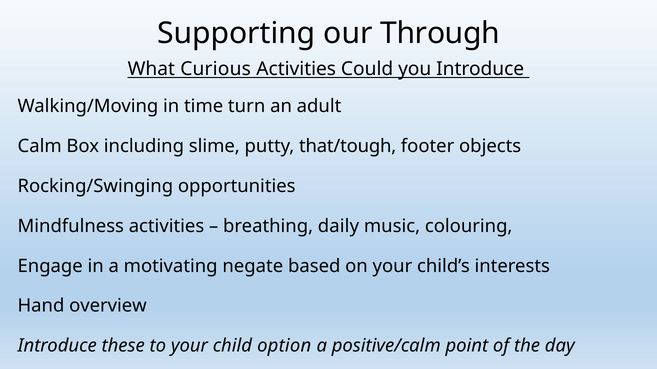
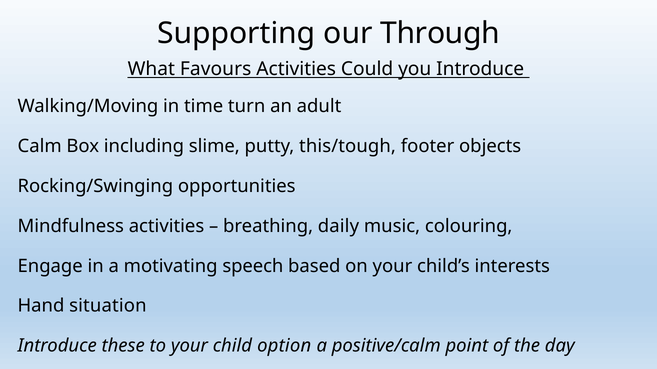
Curious: Curious -> Favours (216, 69)
that/tough: that/tough -> this/tough (348, 146)
negate: negate -> speech (253, 266)
overview: overview -> situation (108, 306)
